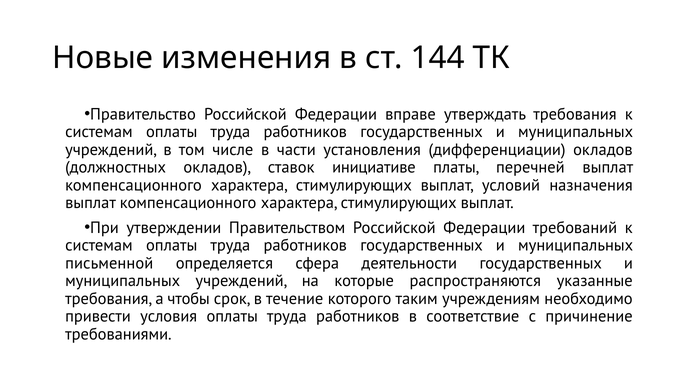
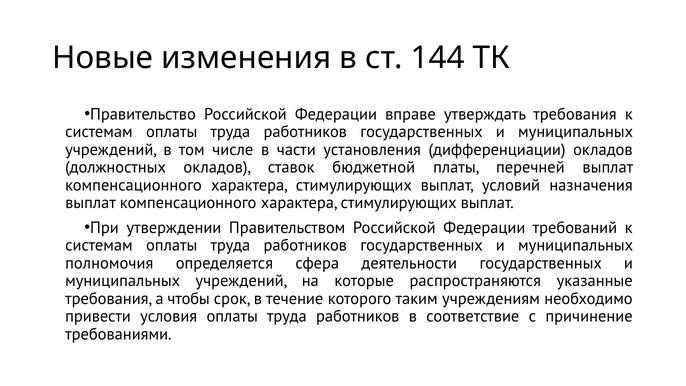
инициативе: инициативе -> бюджетной (374, 167)
письменной: письменной -> полномочия (109, 263)
